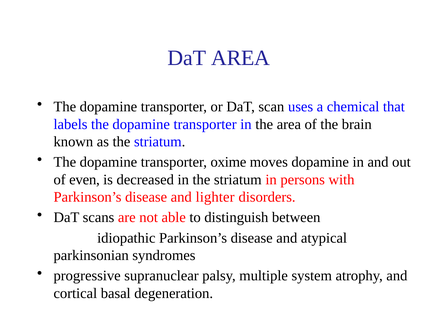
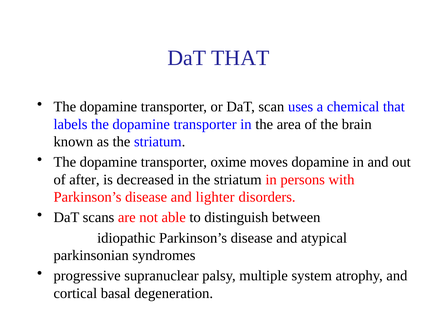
DaT AREA: AREA -> THAT (240, 58)
even: even -> after (84, 179)
